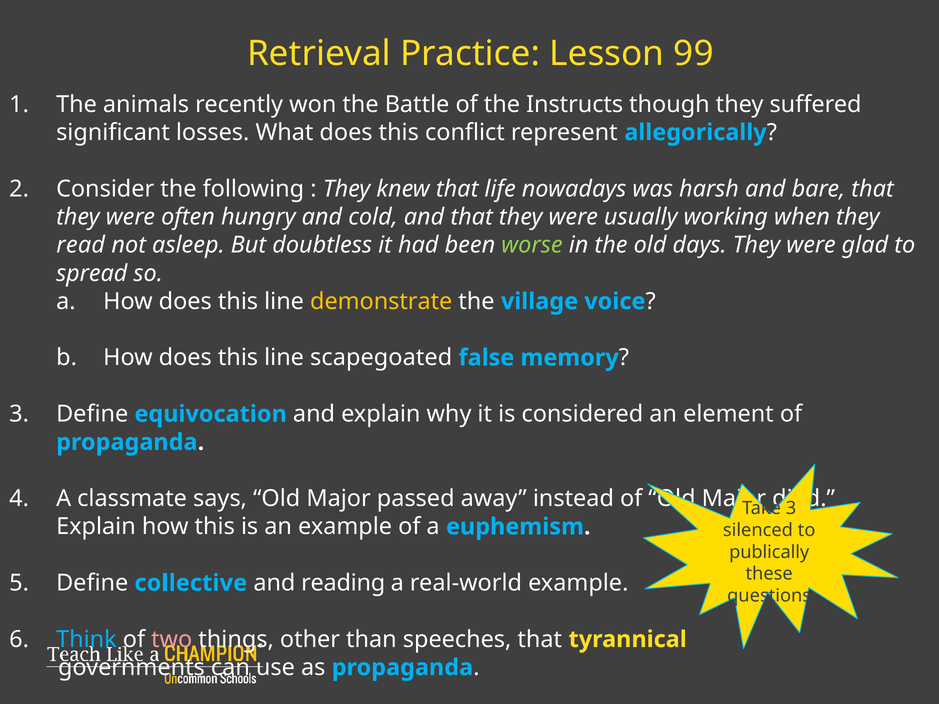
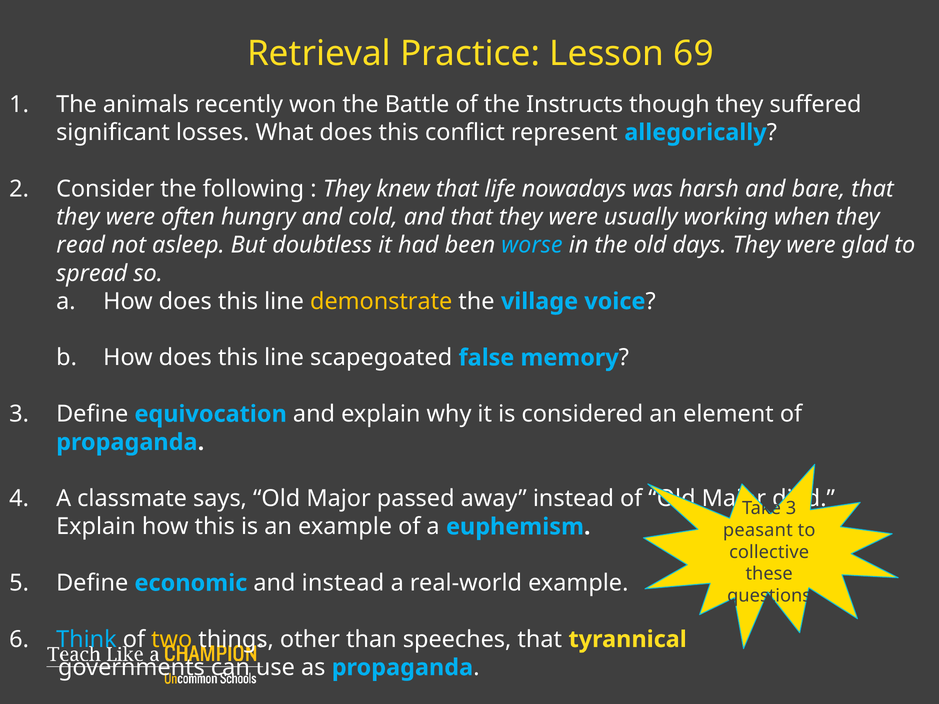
99: 99 -> 69 (694, 54)
worse colour: light green -> light blue (532, 245)
silenced: silenced -> peasant (758, 530)
publically: publically -> collective (769, 552)
collective: collective -> economic (191, 583)
and reading: reading -> instead (343, 583)
two colour: pink -> yellow (172, 640)
